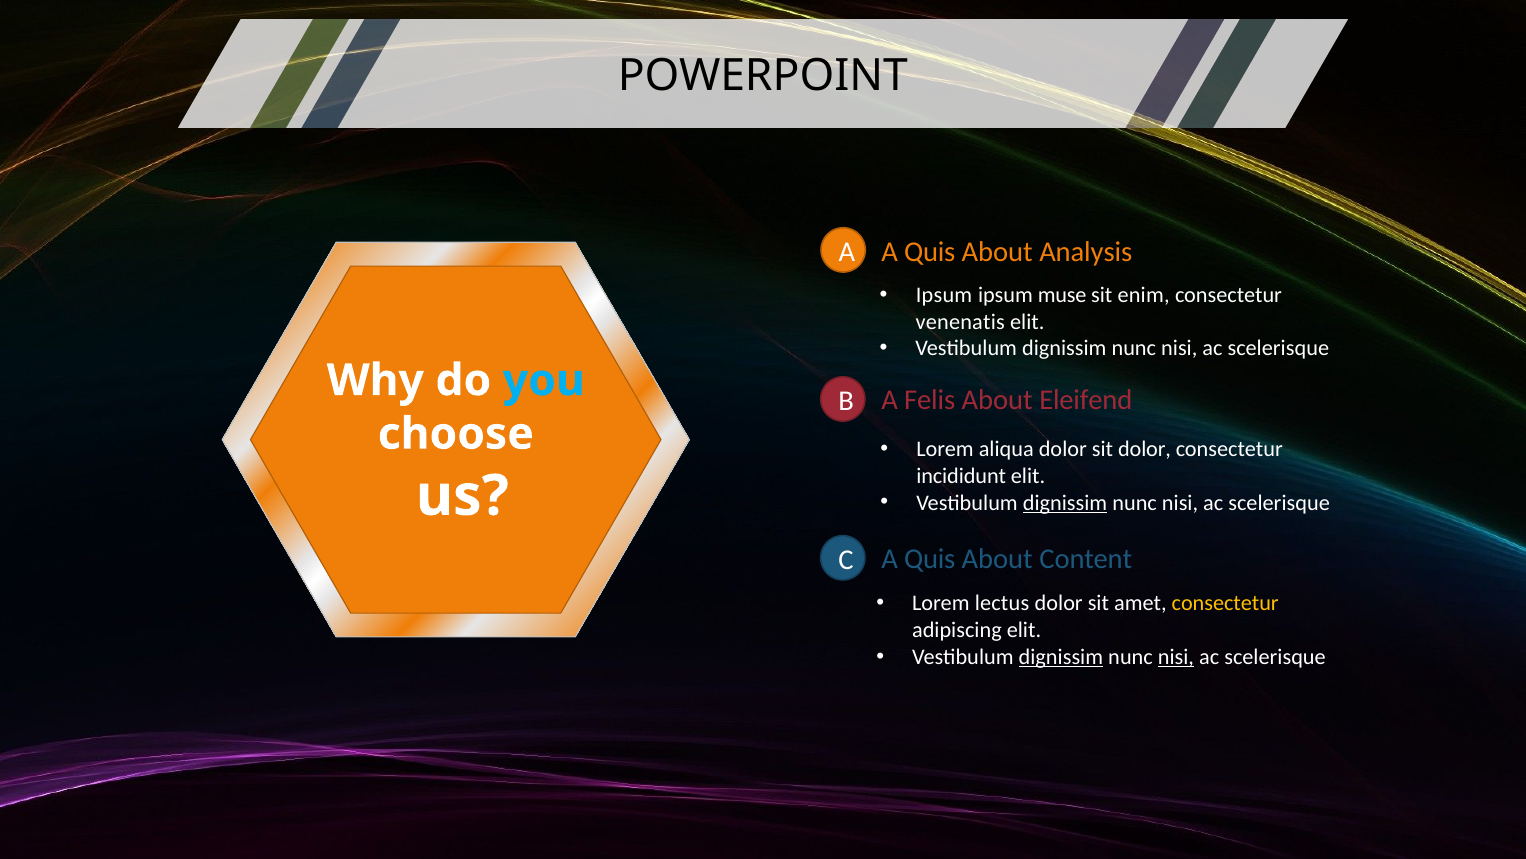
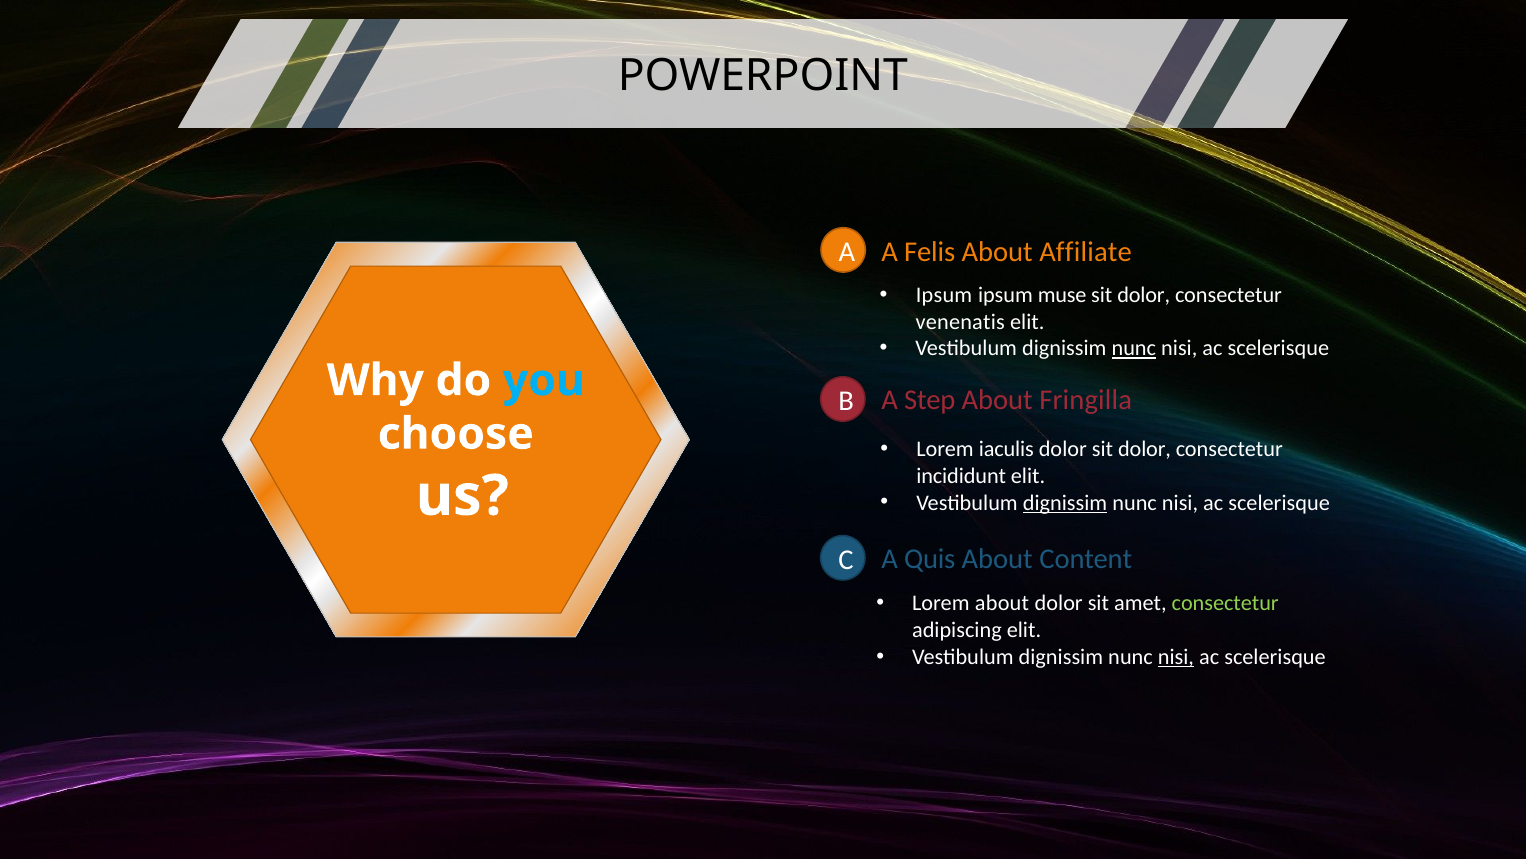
Quis: Quis -> Felis (930, 252)
Analysis: Analysis -> Affiliate (1086, 252)
enim: enim -> dolor (1144, 295)
nunc underline: none -> present (1134, 348)
Felis: Felis -> Step (930, 399)
Eleifend: Eleifend -> Fringilla (1086, 399)
aliqua: aliqua -> iaculis (1006, 449)
Lorem lectus: lectus -> about (1002, 603)
consectetur colour: yellow -> light green (1225, 603)
dignissim underline: present -> none (1061, 656)
